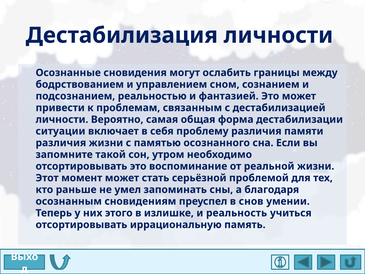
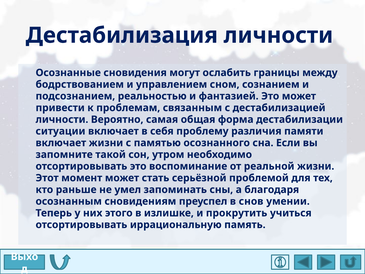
различия: различия -> включает (61, 143)
реальность: реальность -> прокрутить (237, 213)
